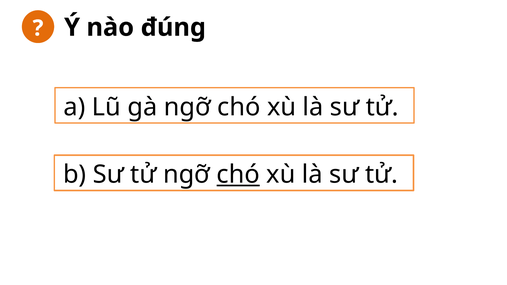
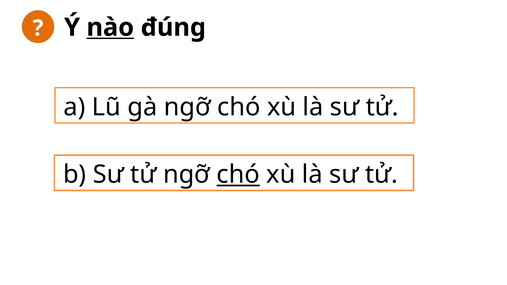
nào underline: none -> present (110, 27)
